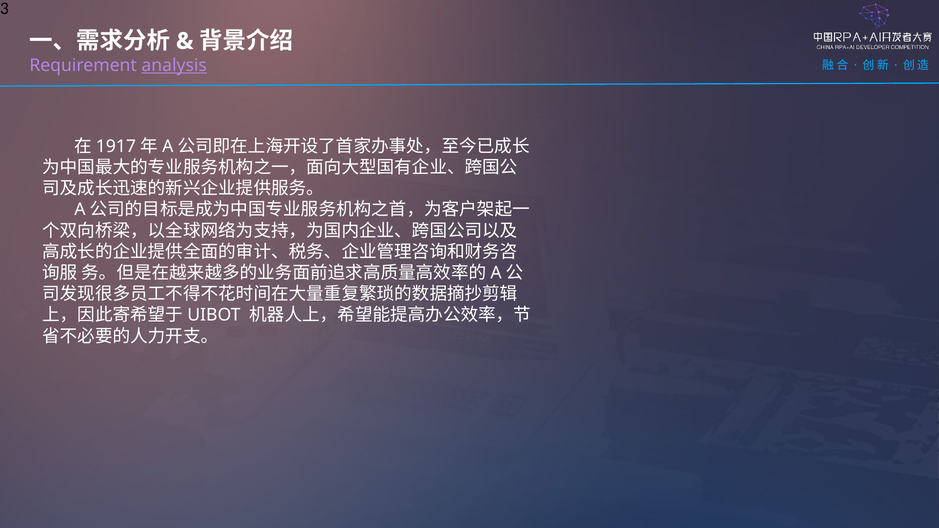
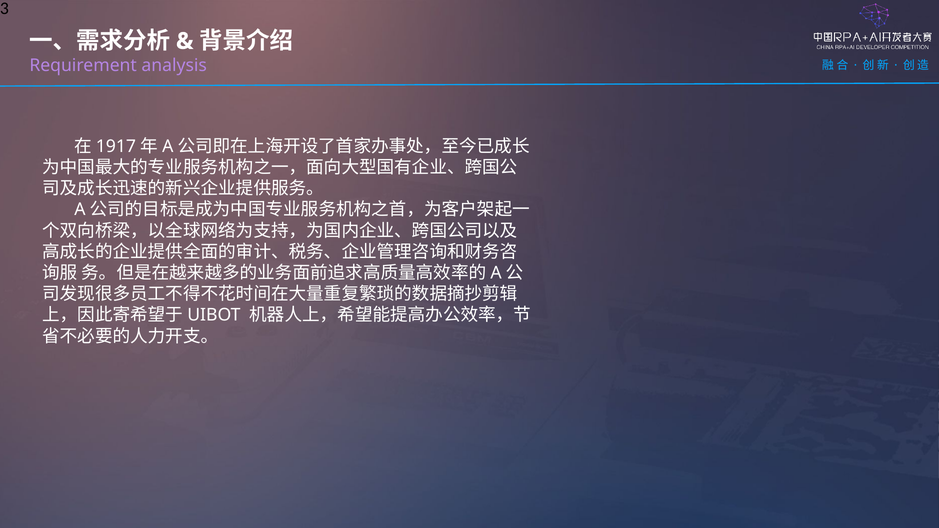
analysis underline: present -> none (174, 65)
